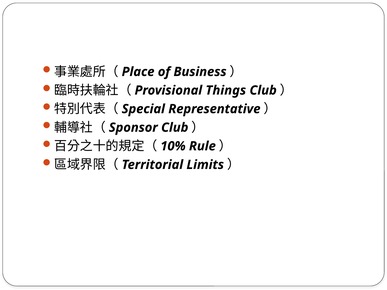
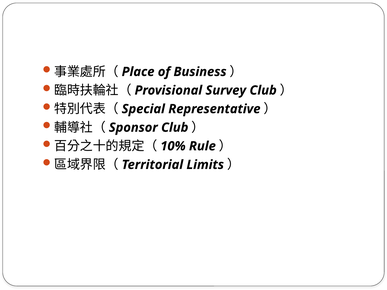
Things: Things -> Survey (226, 90)
